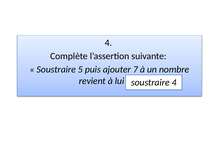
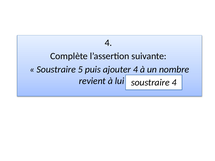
ajouter 7: 7 -> 4 (135, 70)
